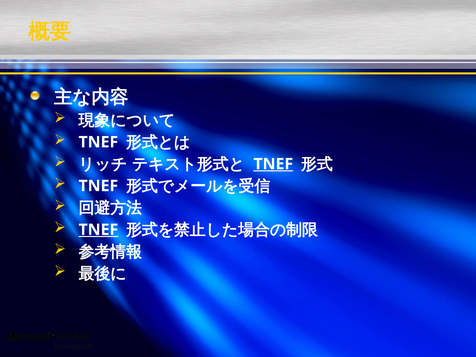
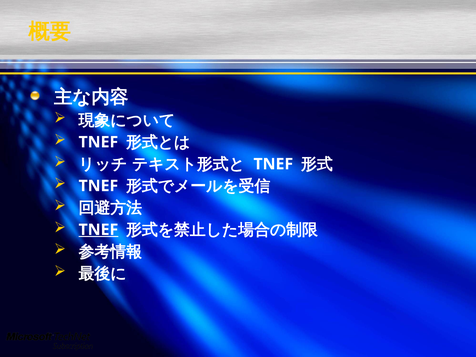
TNEF underline: present -> none (273, 164)
